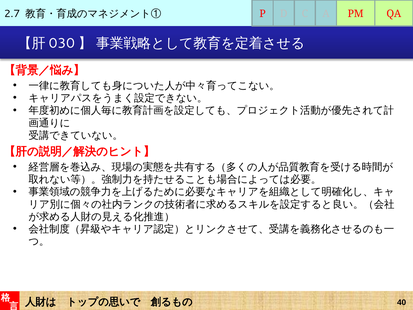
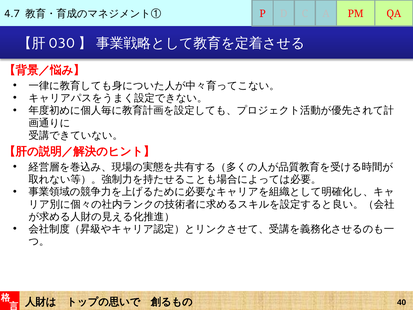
2.7: 2.7 -> 4.7 (12, 14)
